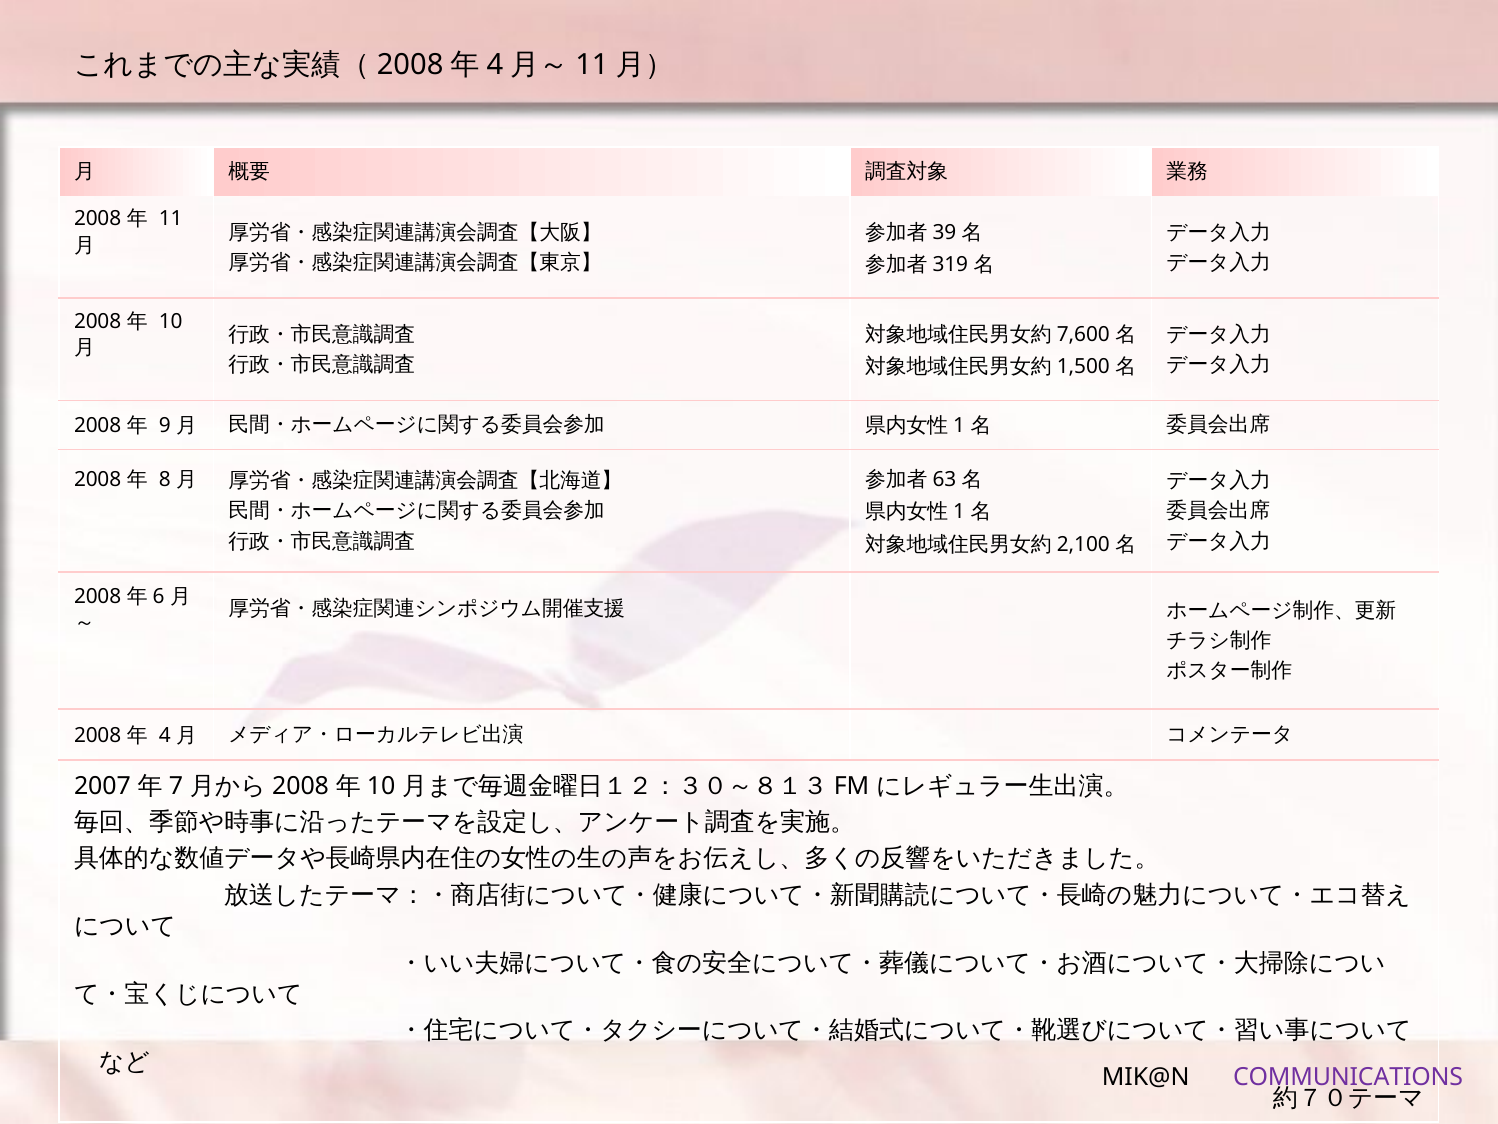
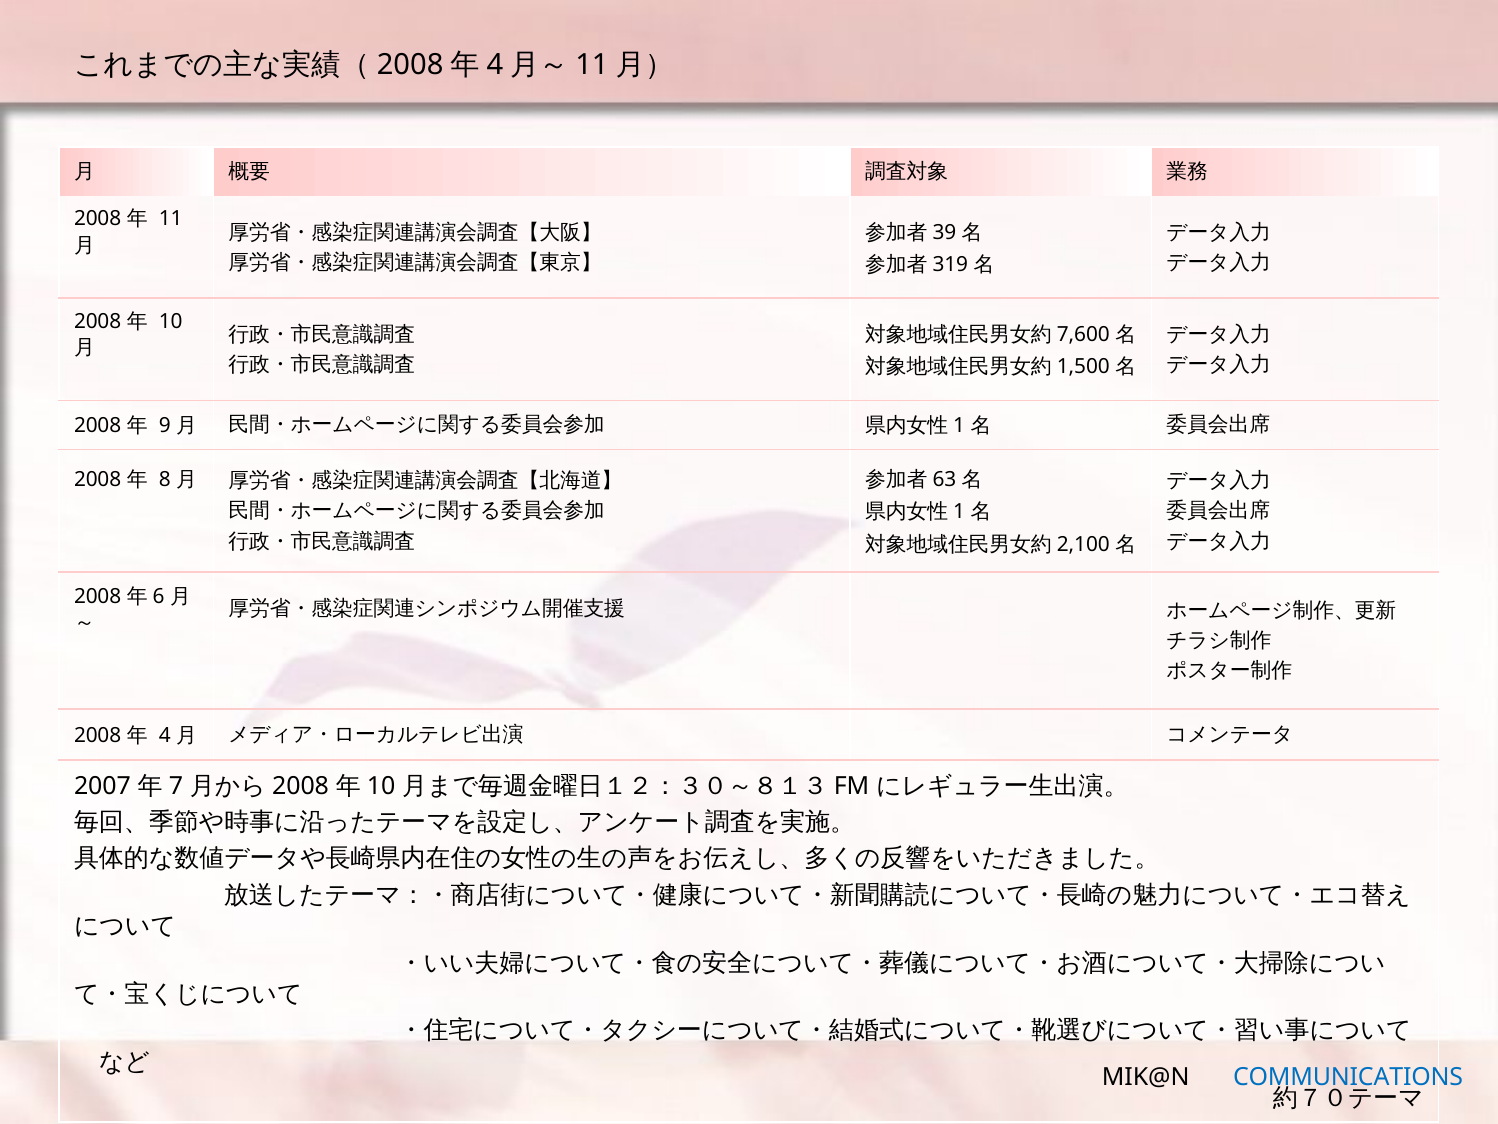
COMMUNICATIONS colour: purple -> blue (1348, 1077)
